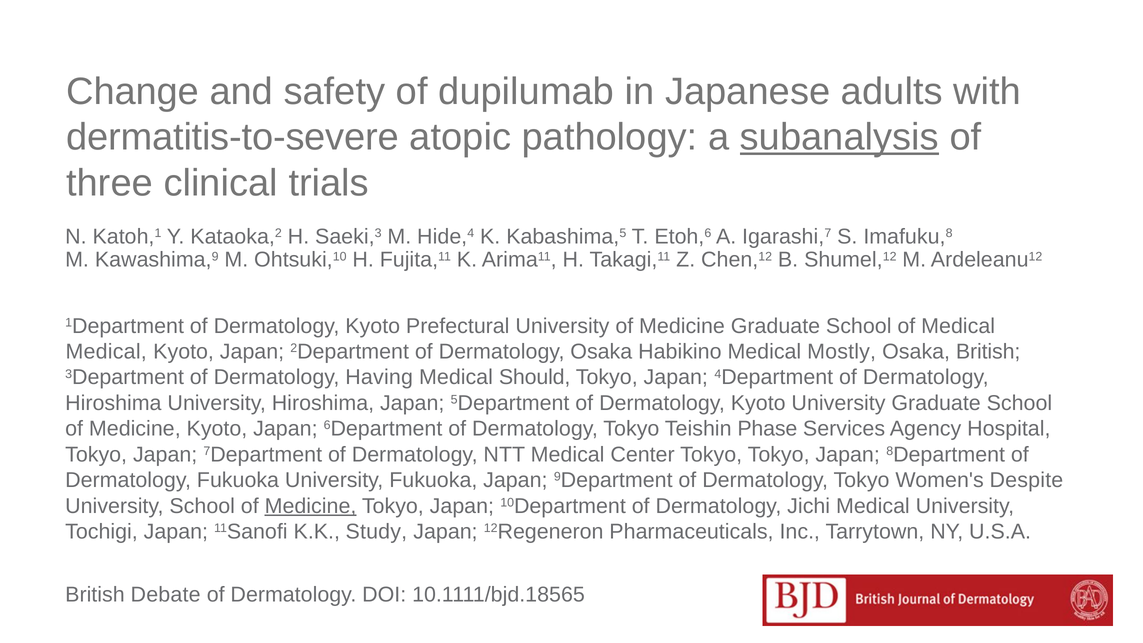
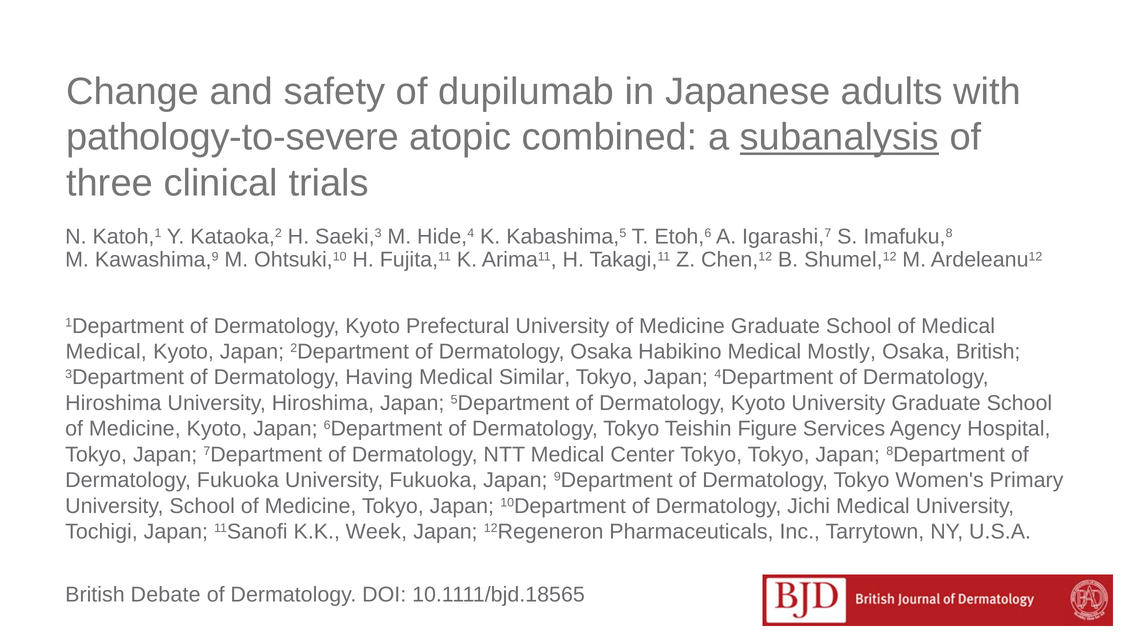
dermatitis-to-severe: dermatitis-to-severe -> pathology-to-severe (233, 137)
pathology: pathology -> combined (610, 137)
Should: Should -> Similar (535, 377)
Phase: Phase -> Figure (767, 429)
Despite: Despite -> Primary (1027, 480)
Medicine underline: present -> none (311, 506)
Study: Study -> Week (376, 532)
